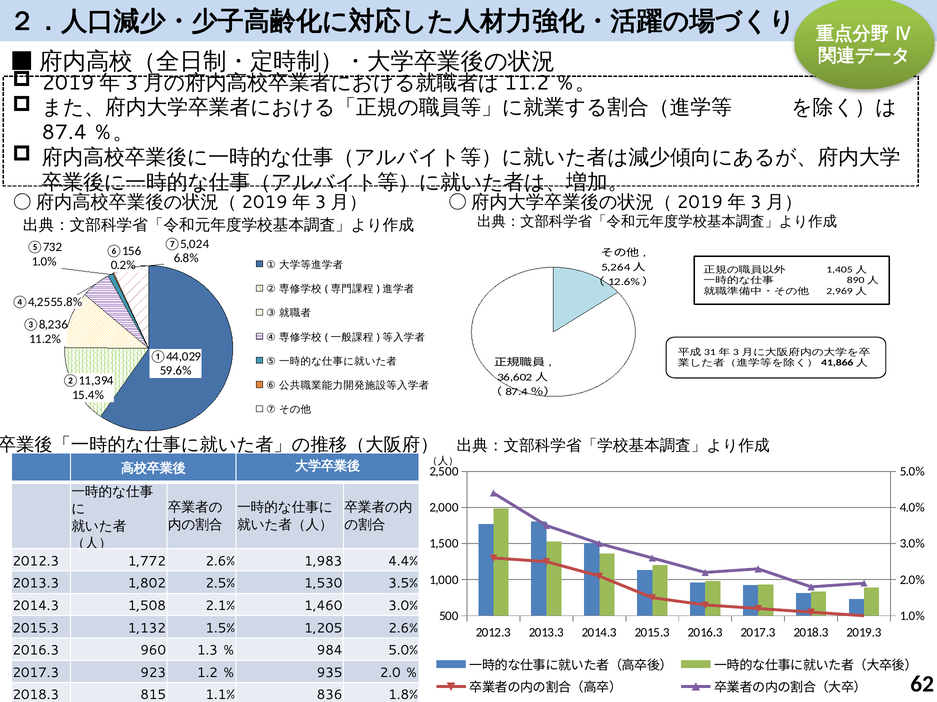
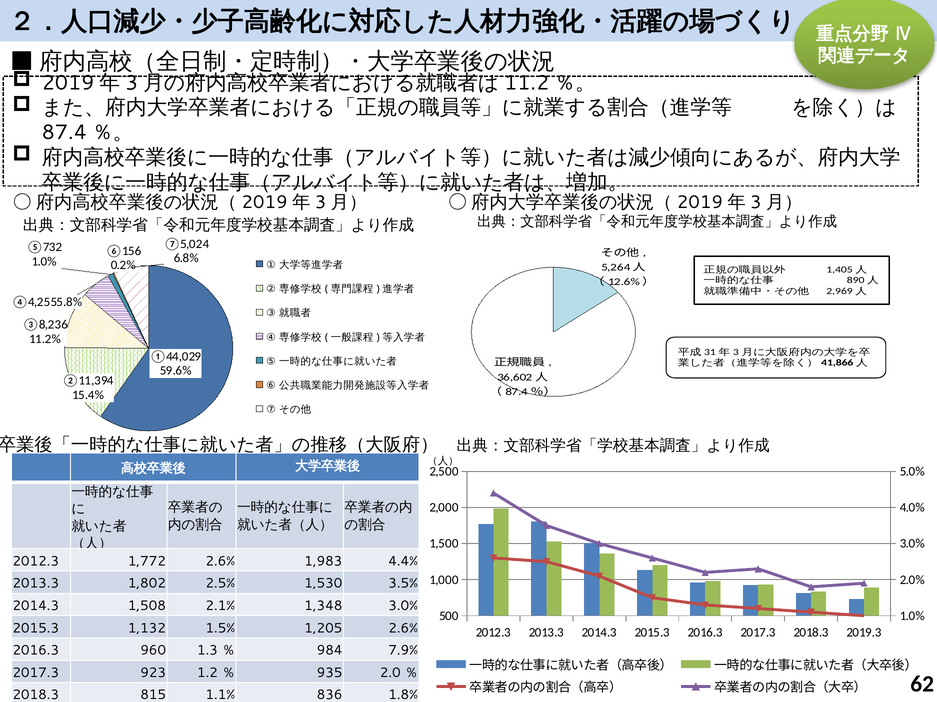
1,460: 1,460 -> 1,348 (323, 606)
984 5.0%: 5.0% -> 7.9% (403, 651)
